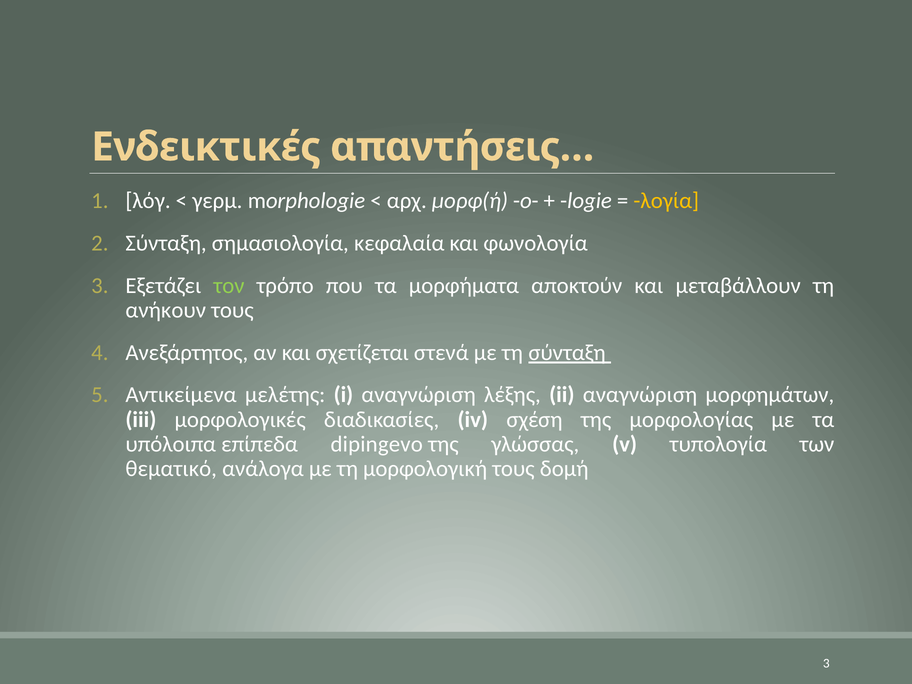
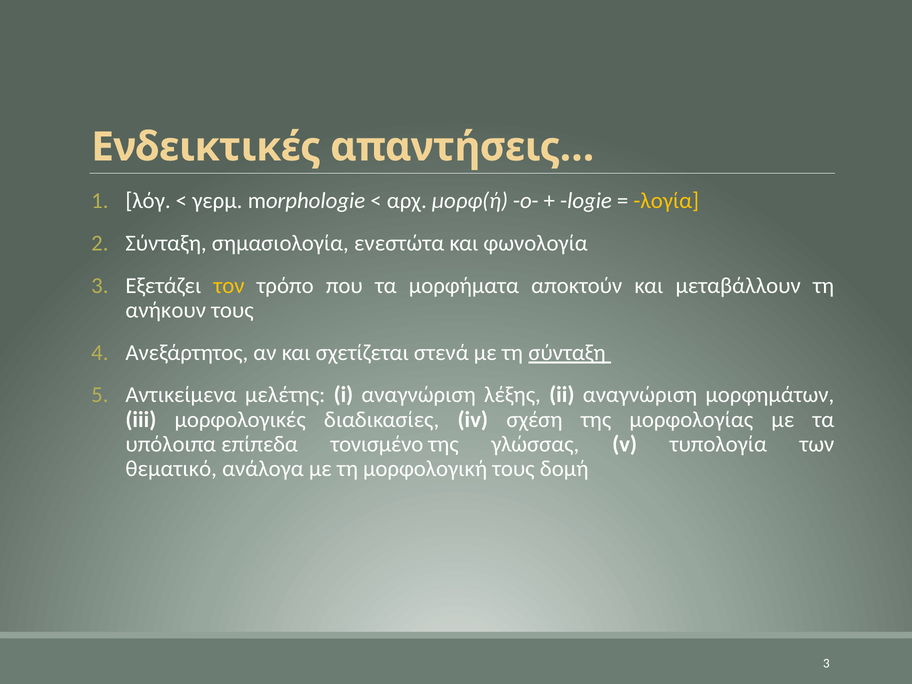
κεφαλαία: κεφαλαία -> ενεστώτα (399, 243)
τον colour: light green -> yellow (229, 286)
dipingevo: dipingevo -> τονισμένο (377, 444)
